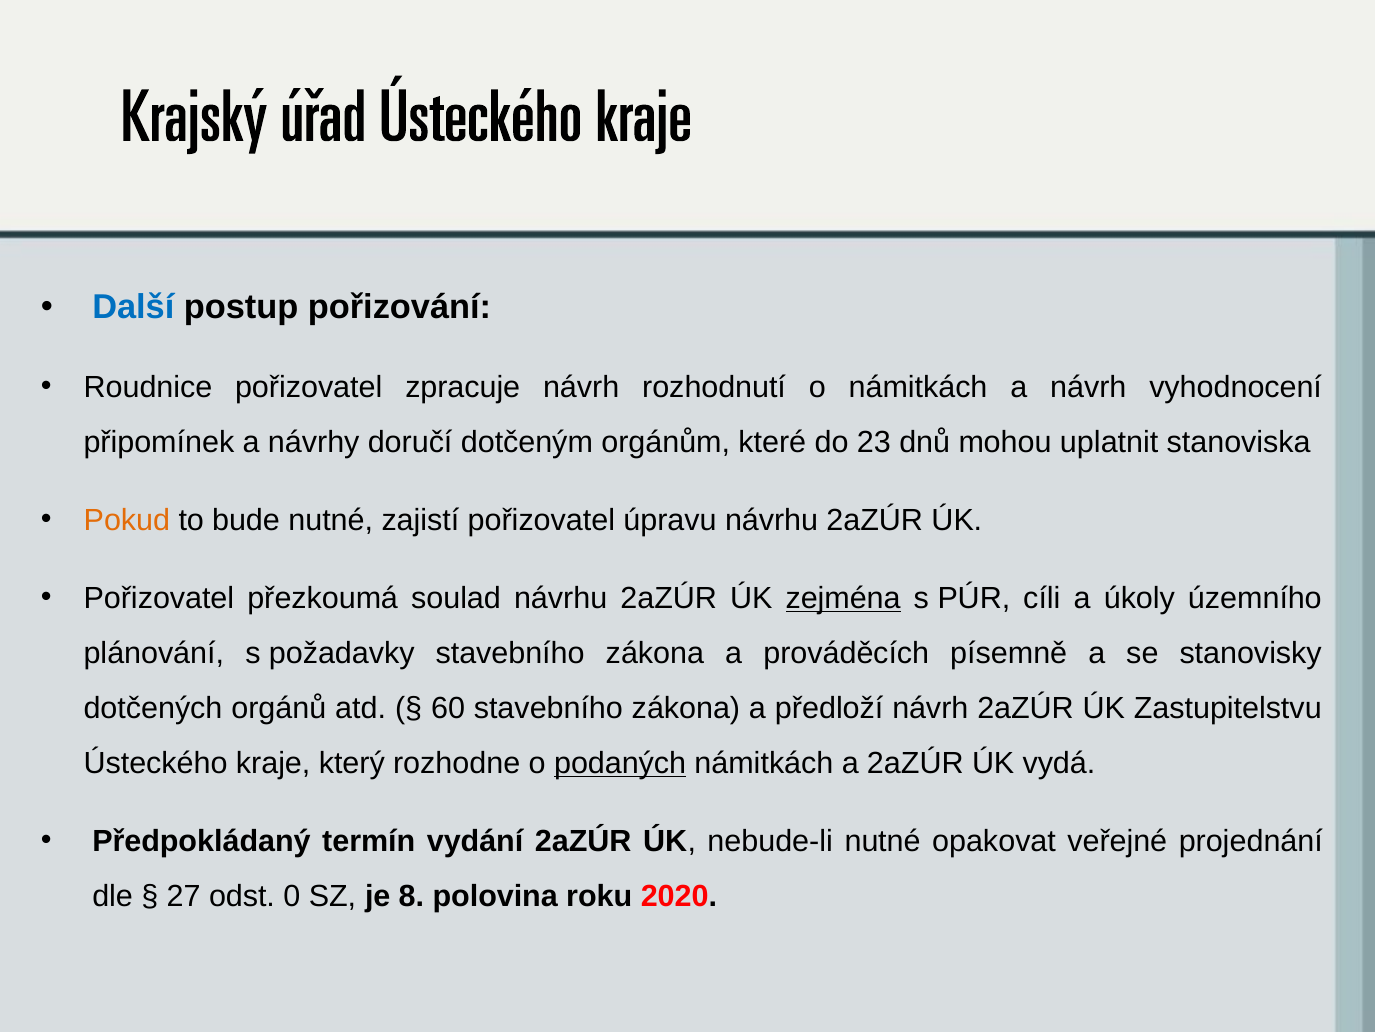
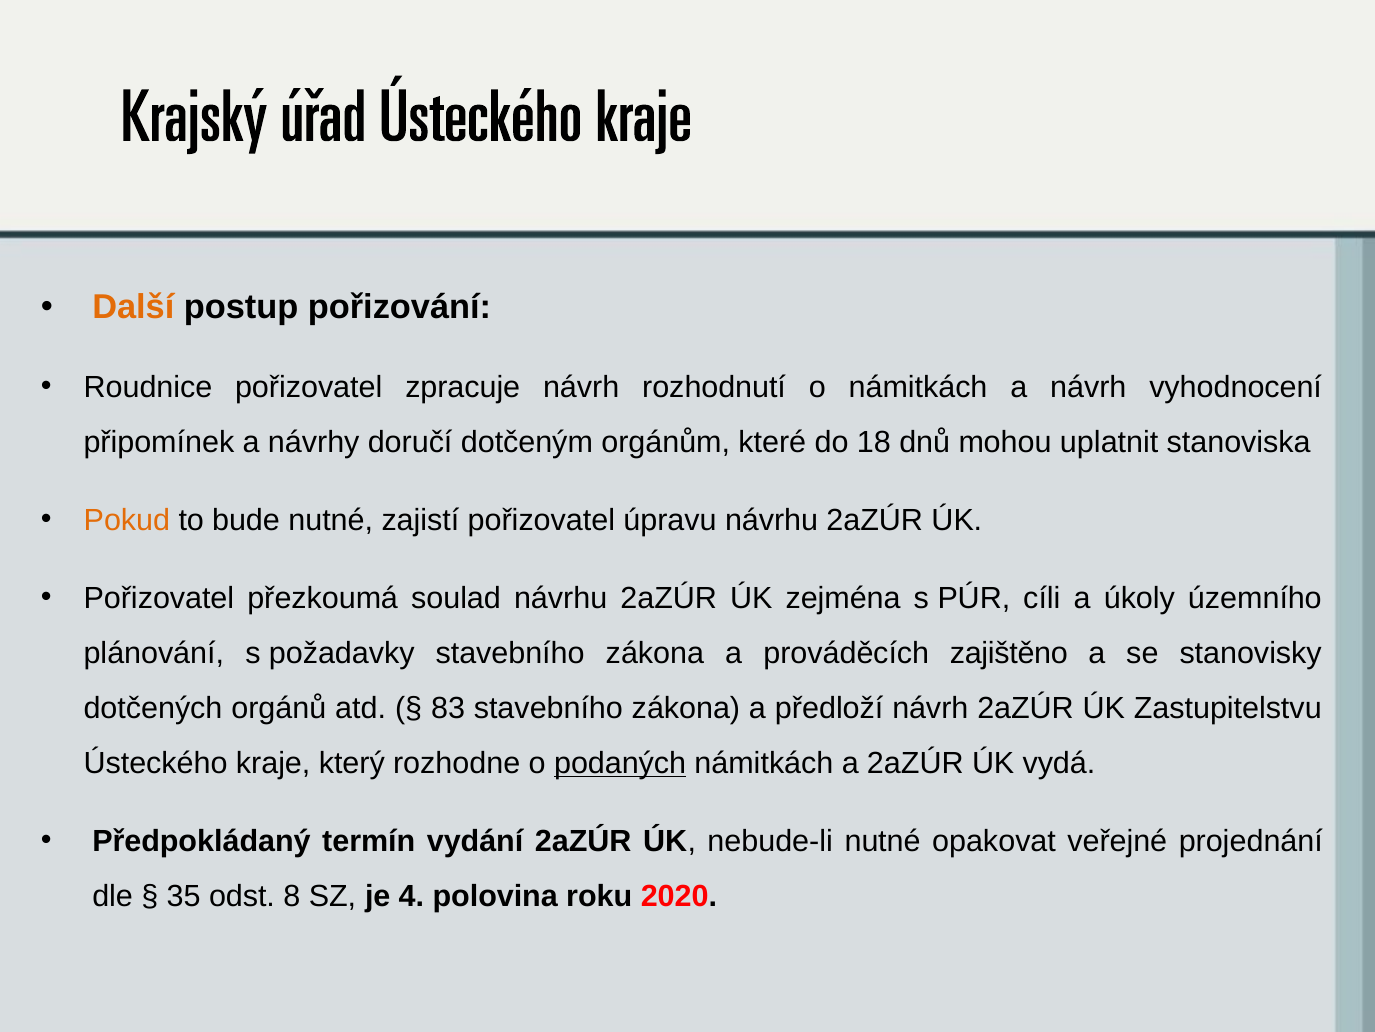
Další colour: blue -> orange (133, 307)
23: 23 -> 18 (874, 442)
zejména underline: present -> none (843, 598)
písemně: písemně -> zajištěno (1009, 653)
60: 60 -> 83 (448, 708)
27: 27 -> 35 (184, 896)
0: 0 -> 8 (292, 896)
8: 8 -> 4 (411, 896)
